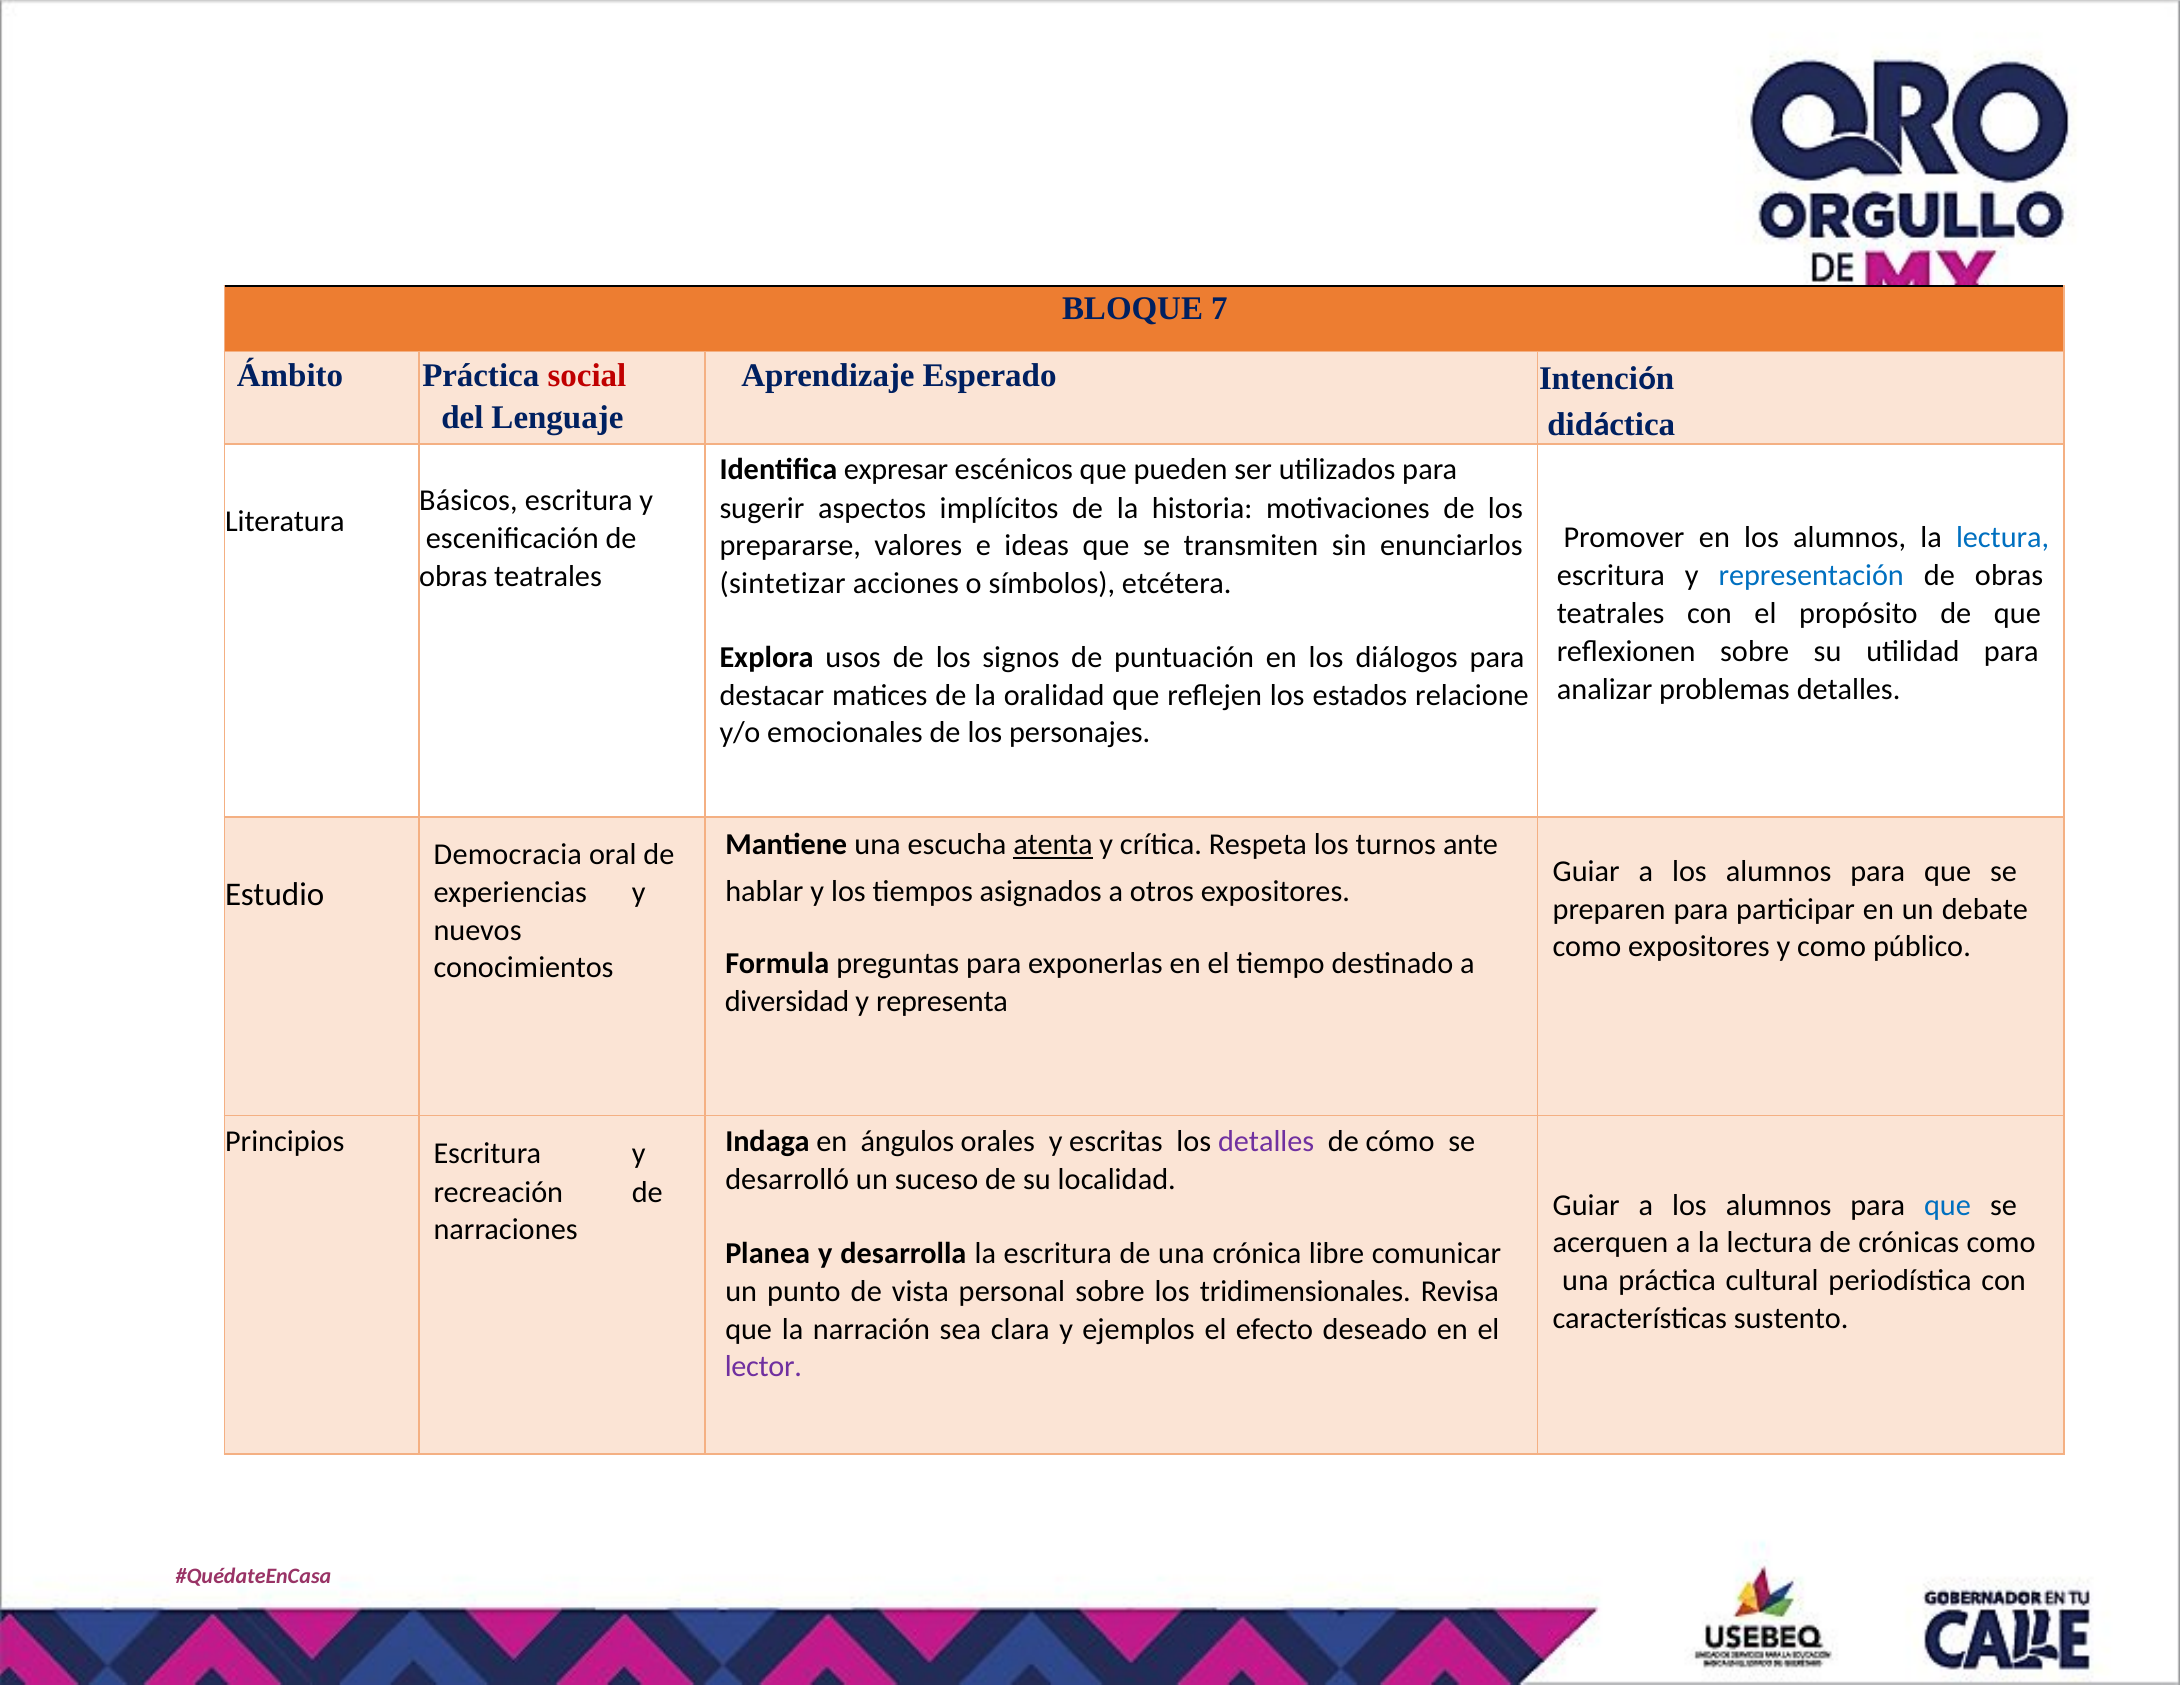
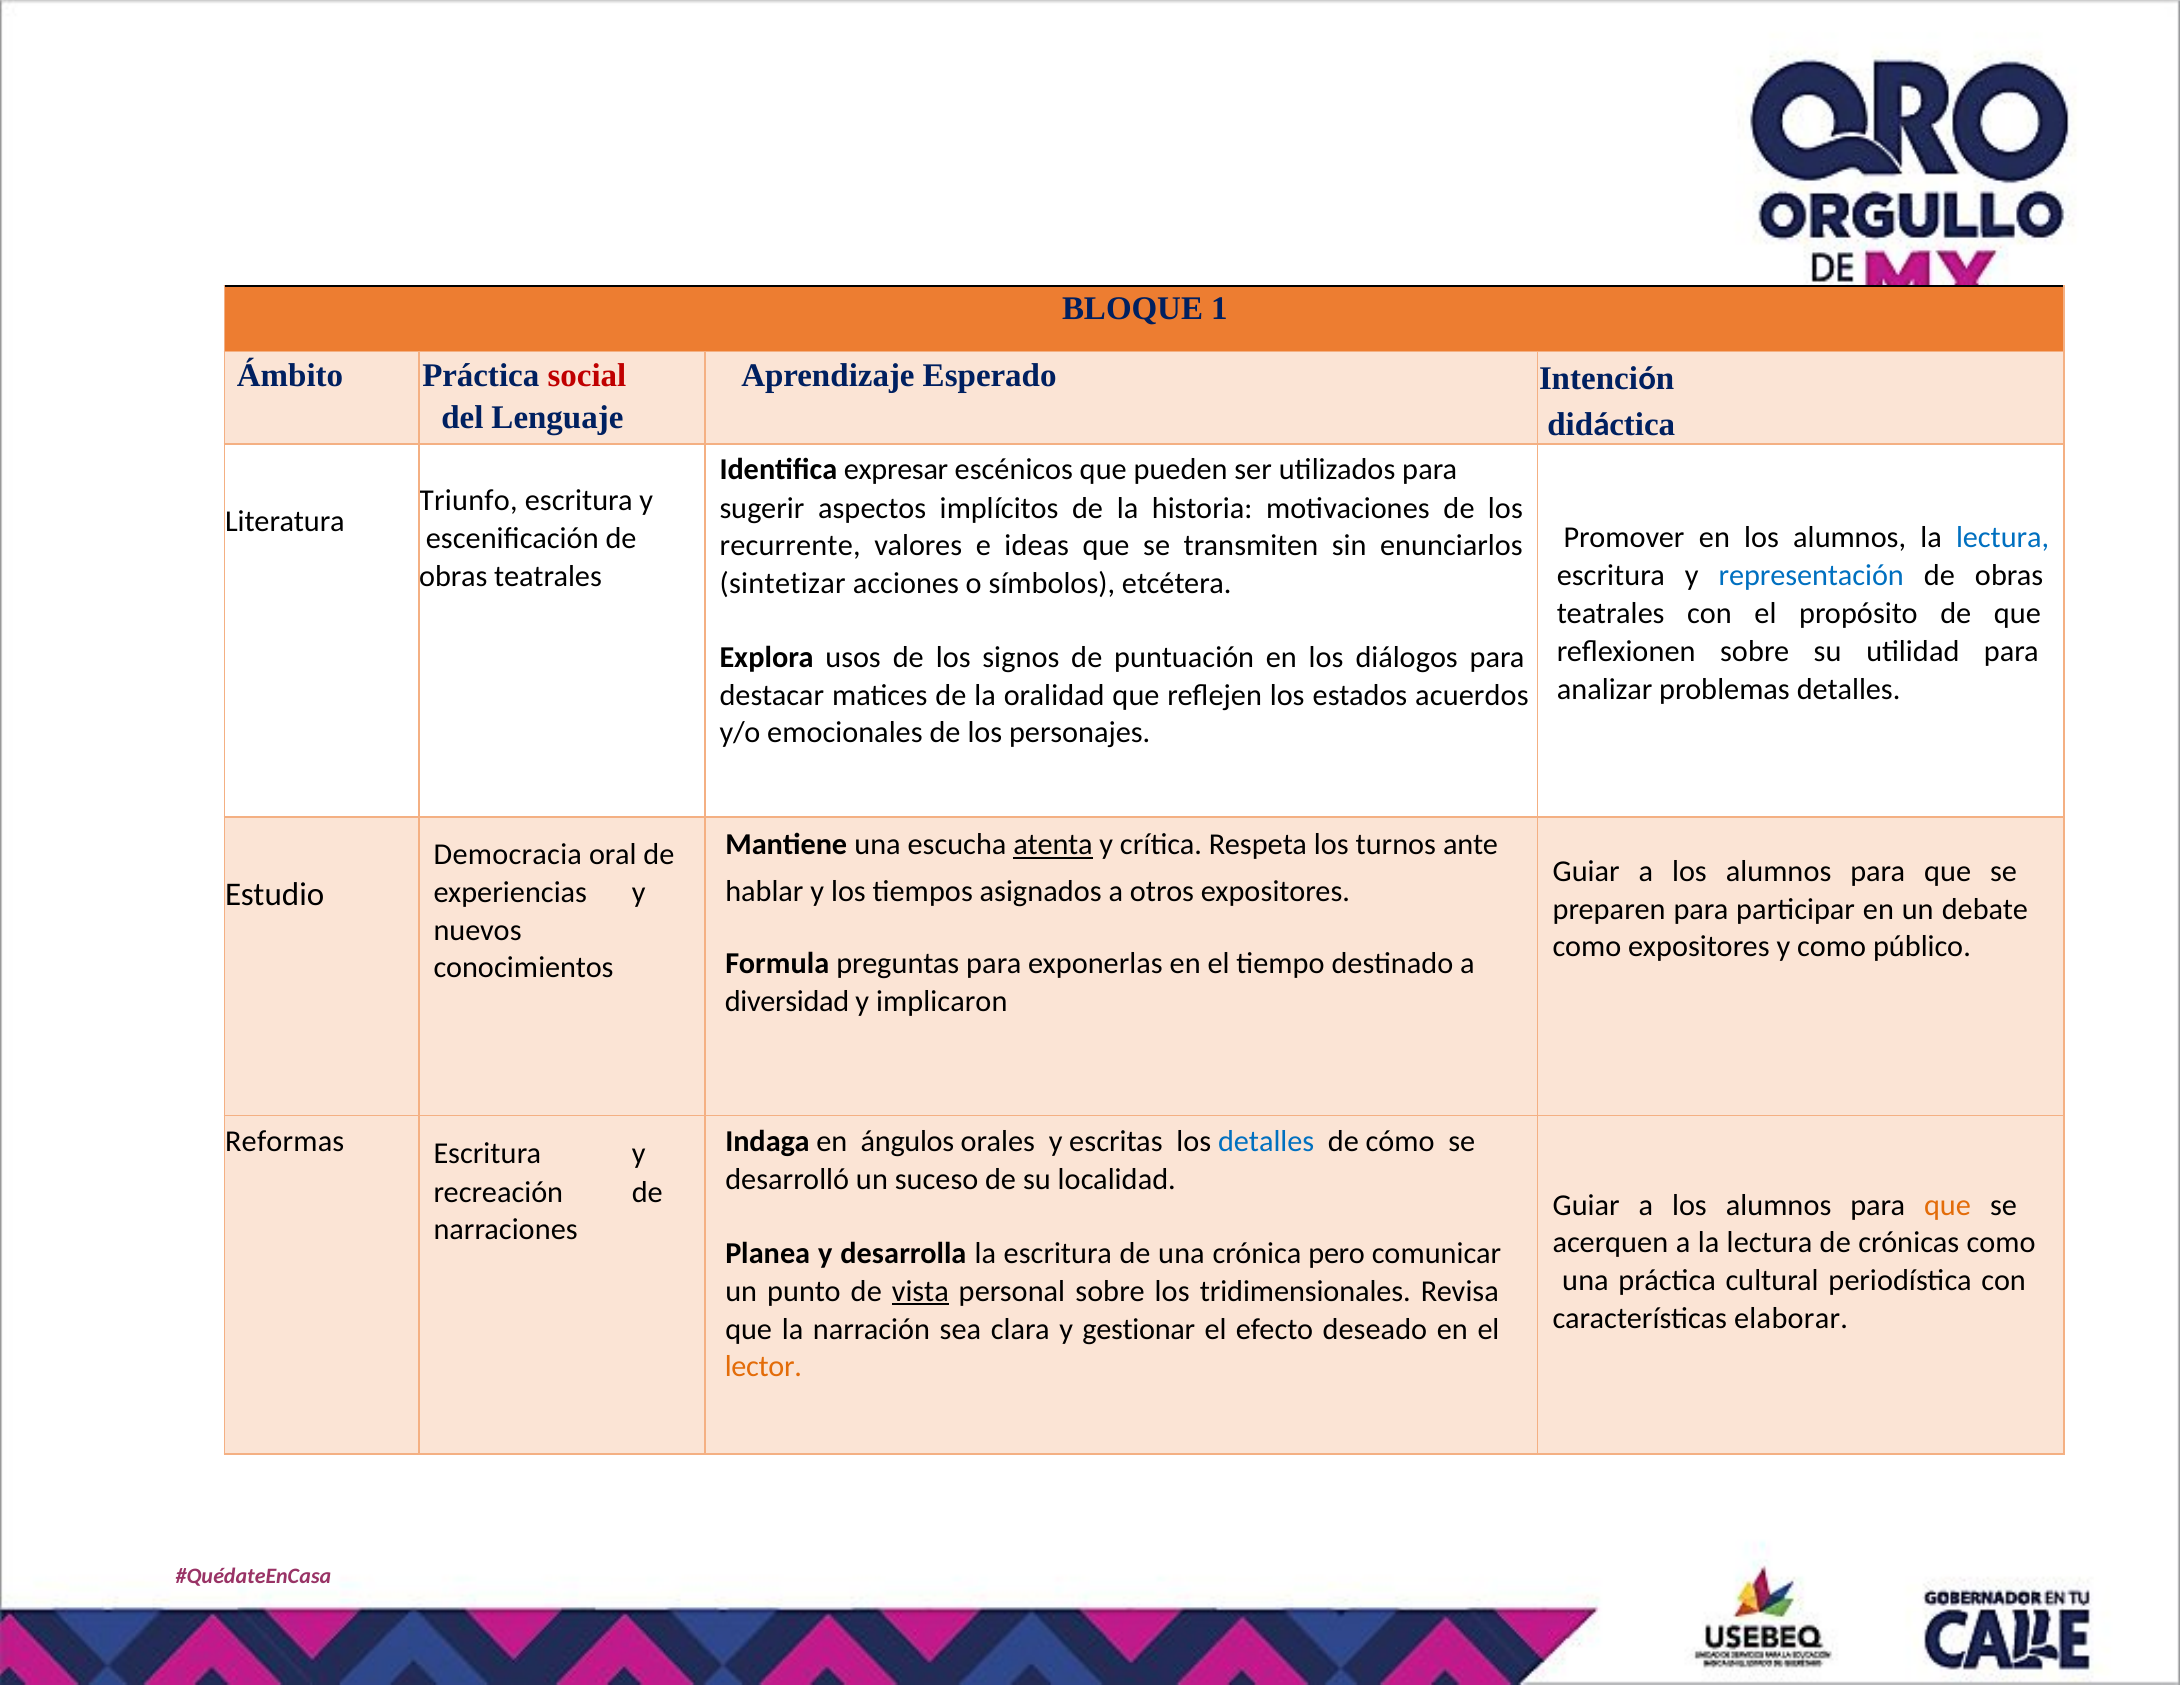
7: 7 -> 1 (1219, 308)
Básicos: Básicos -> Triunfo (468, 501)
prepararse: prepararse -> recurrente (790, 546)
relacione: relacione -> acuerdos (1472, 695)
representa: representa -> implicaron (942, 1001)
Principios: Principios -> Reformas (285, 1141)
detalles colour: purple -> blue (1266, 1141)
que colour: blue -> orange (1948, 1205)
libre: libre -> pero (1337, 1253)
vista underline: none -> present (920, 1291)
sustento: sustento -> elaborar (1791, 1318)
ejemplos: ejemplos -> gestionar (1139, 1329)
lector colour: purple -> orange (763, 1366)
